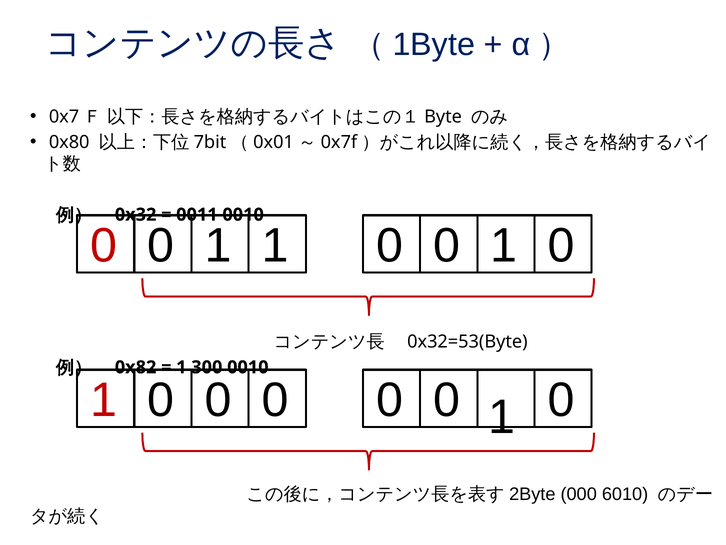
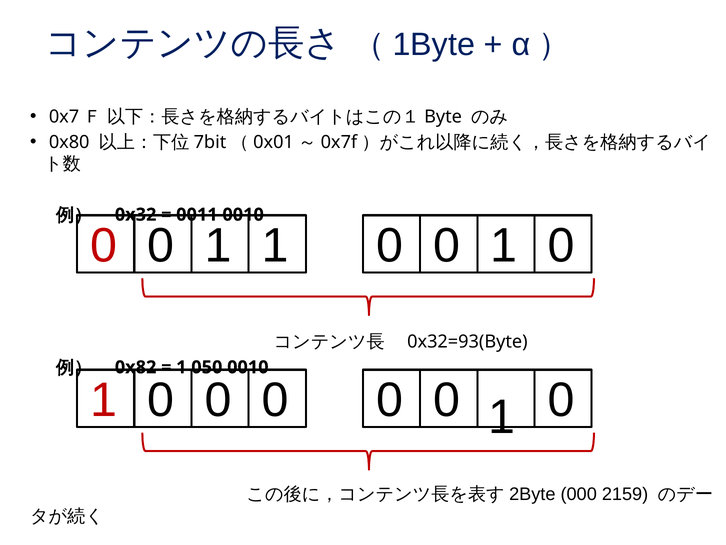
0x32=53(Byte: 0x32=53(Byte -> 0x32=93(Byte (467, 342)
300: 300 -> 050 (207, 367)
6010: 6010 -> 2159 (625, 494)
